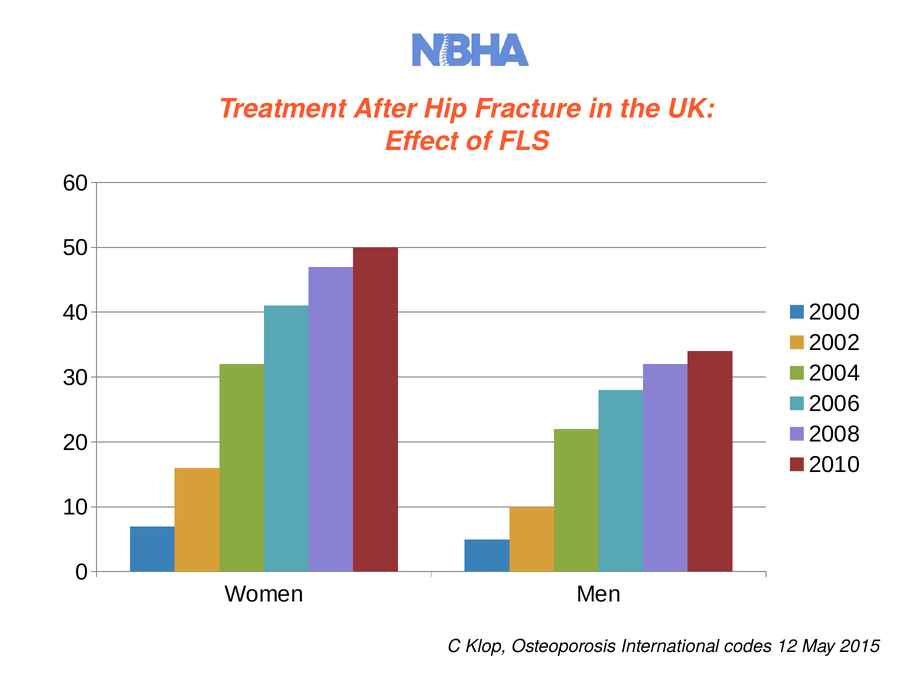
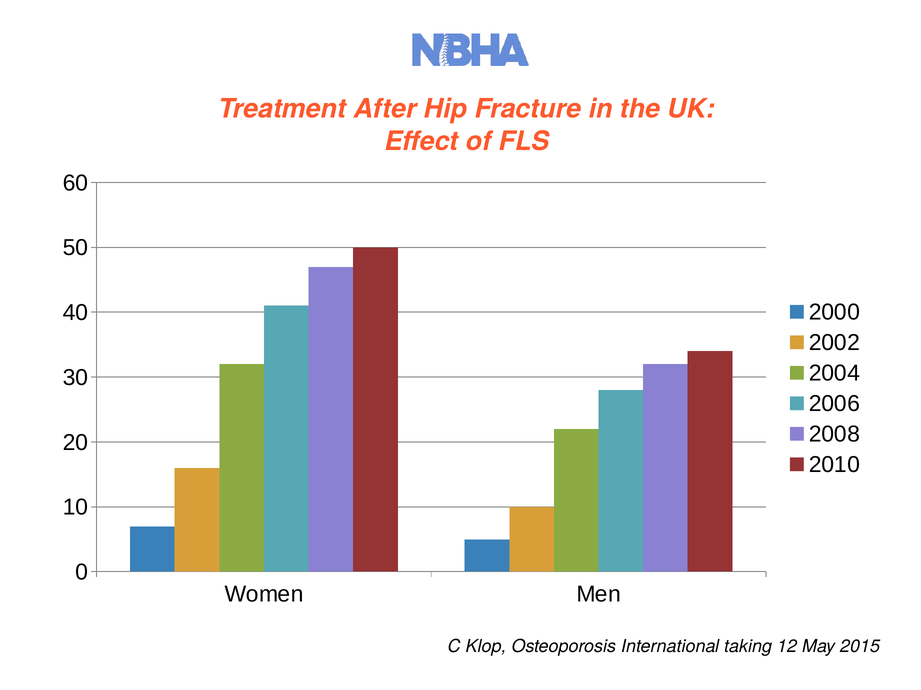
codes: codes -> taking (748, 647)
